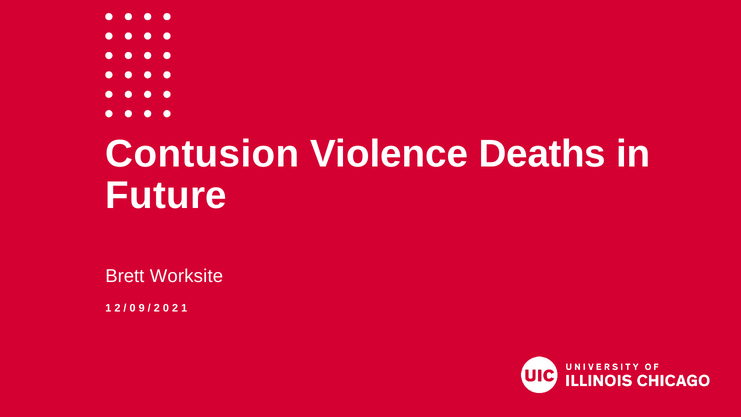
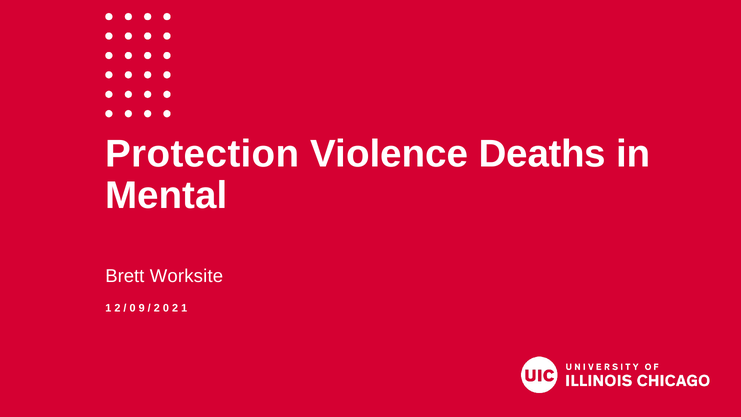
Contusion: Contusion -> Protection (202, 154)
Future: Future -> Mental (166, 195)
